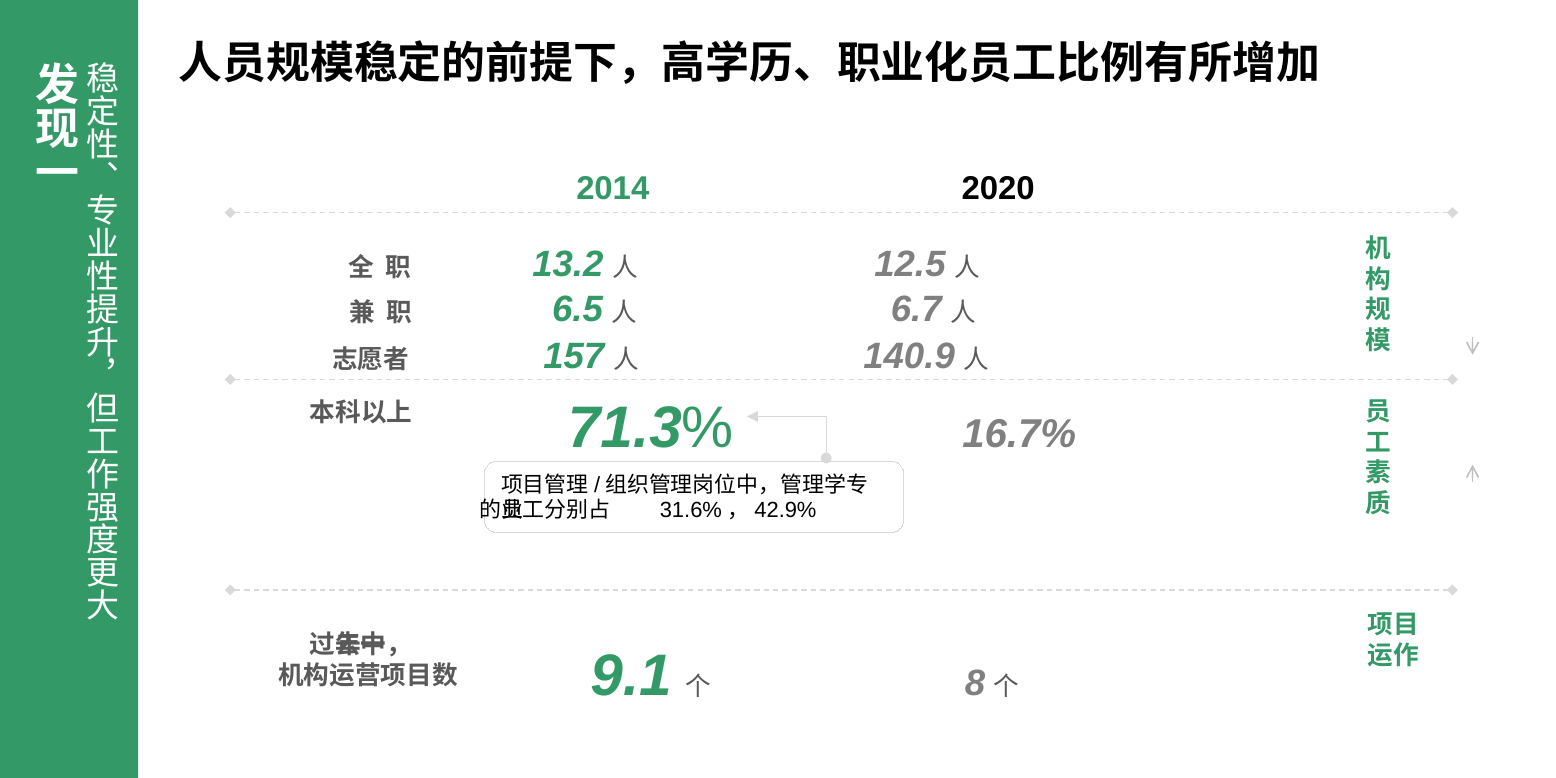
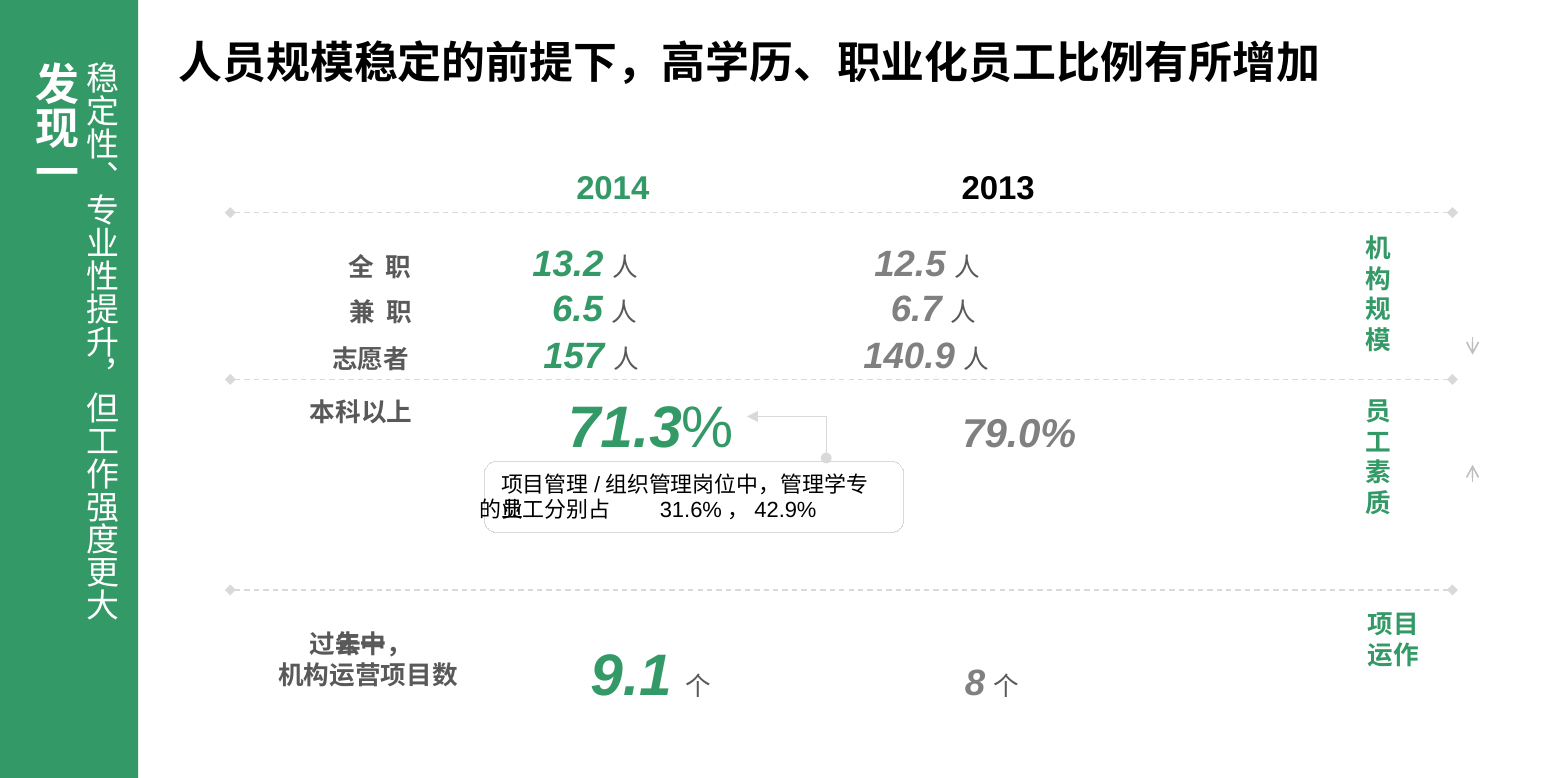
2020: 2020 -> 2013 (998, 189)
16.7%: 16.7% -> 79.0% (1019, 434)
